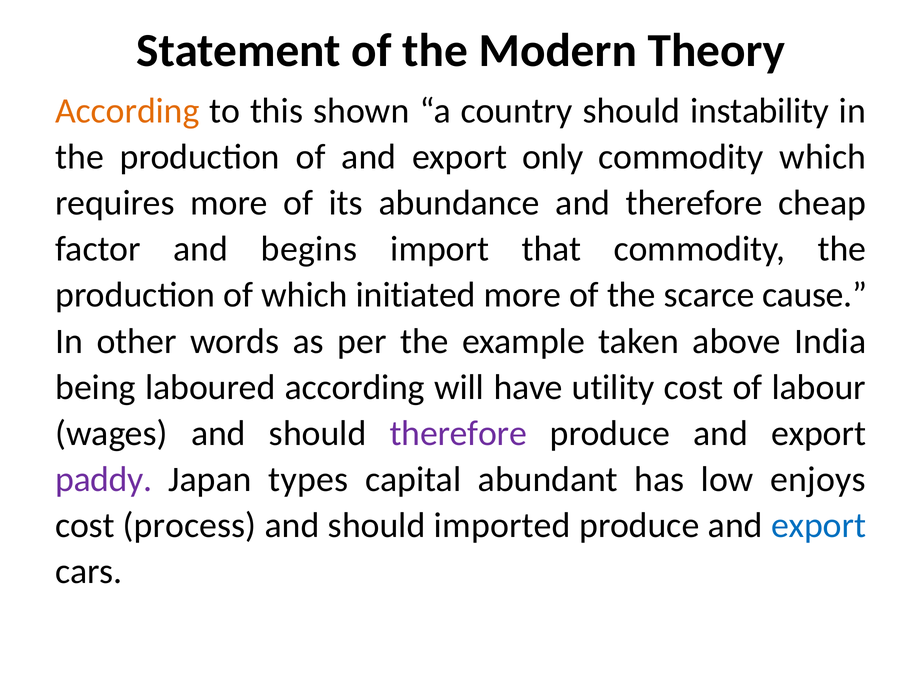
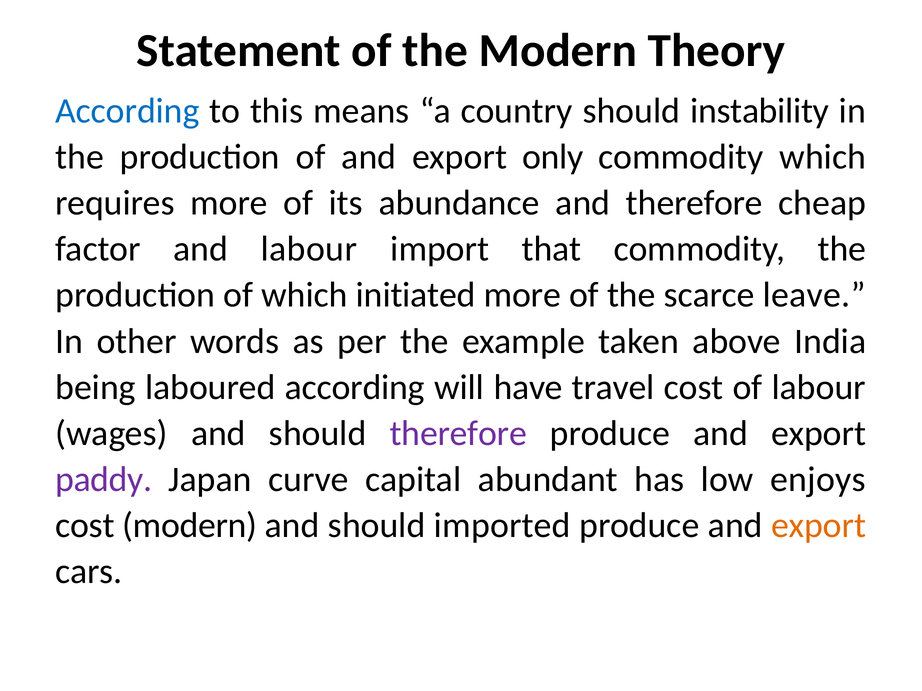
According colour: orange -> blue (127, 111)
shown: shown -> means (361, 111)
and begins: begins -> labour (309, 249)
cause: cause -> leave (814, 295)
utility: utility -> travel (613, 388)
types: types -> curve (309, 480)
cost process: process -> modern (190, 526)
export colour: blue -> orange (819, 526)
